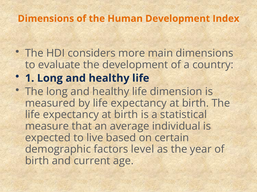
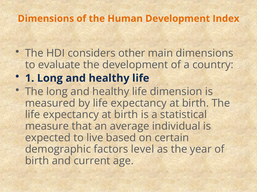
more: more -> other (132, 53)
